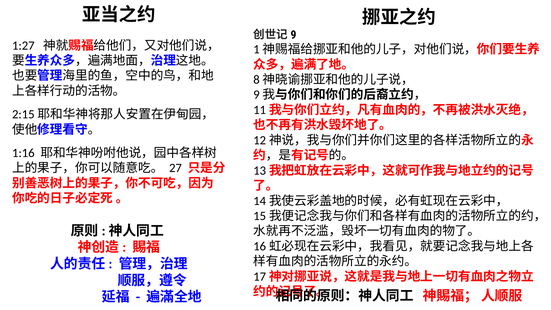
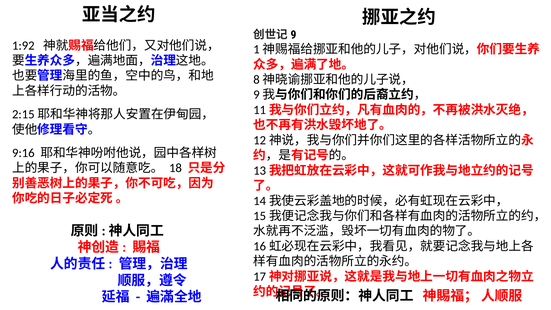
1:27: 1:27 -> 1:92 (23, 46)
1:16: 1:16 -> 9:16 (23, 153)
27: 27 -> 18 (175, 168)
